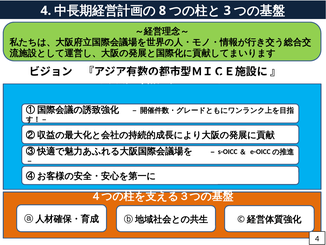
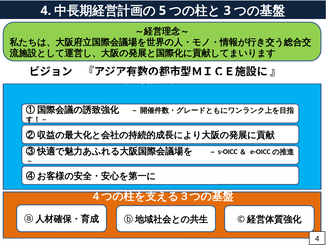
8: 8 -> 5 (162, 11)
